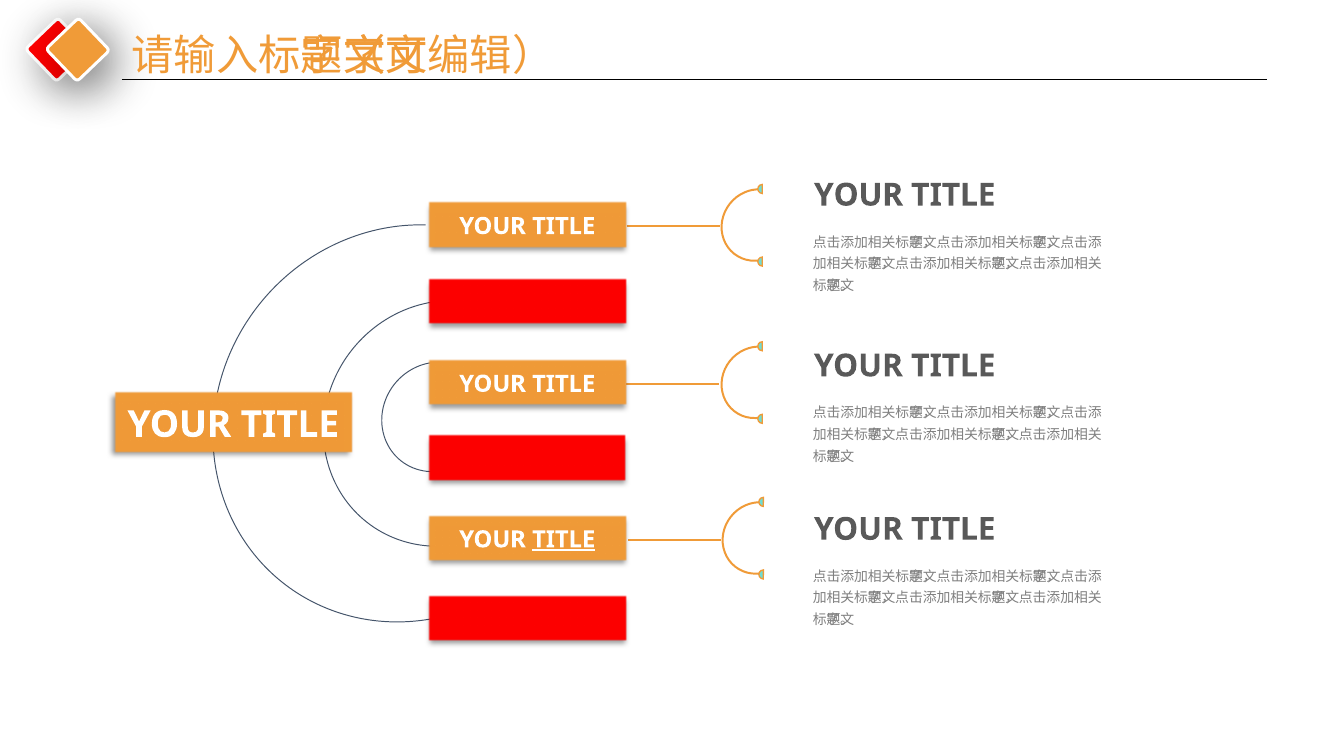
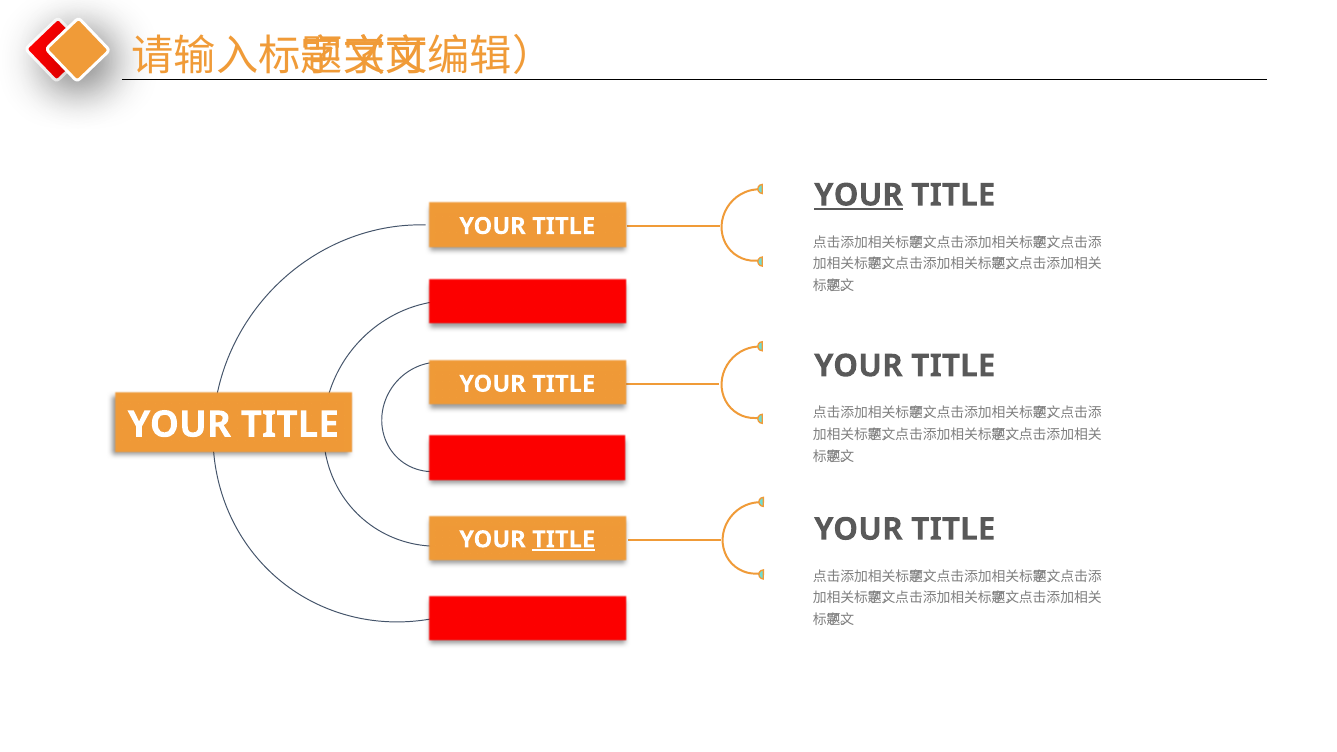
YOUR underline: none -> present (859, 195)
